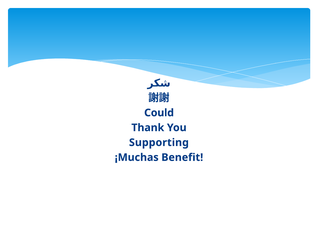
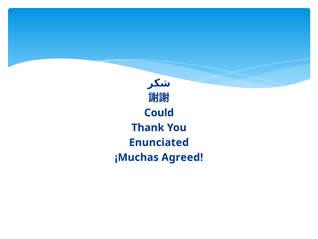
Supporting: Supporting -> Enunciated (159, 142)
Benefit: Benefit -> Agreed (182, 157)
